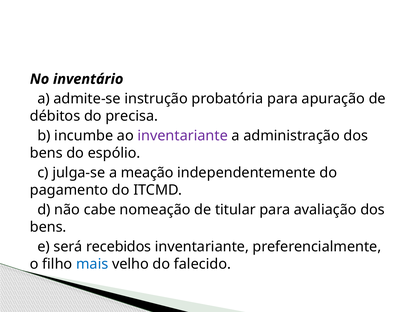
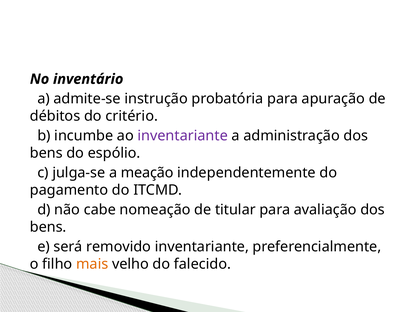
precisa: precisa -> critério (132, 116)
recebidos: recebidos -> removido (119, 247)
mais colour: blue -> orange (92, 264)
